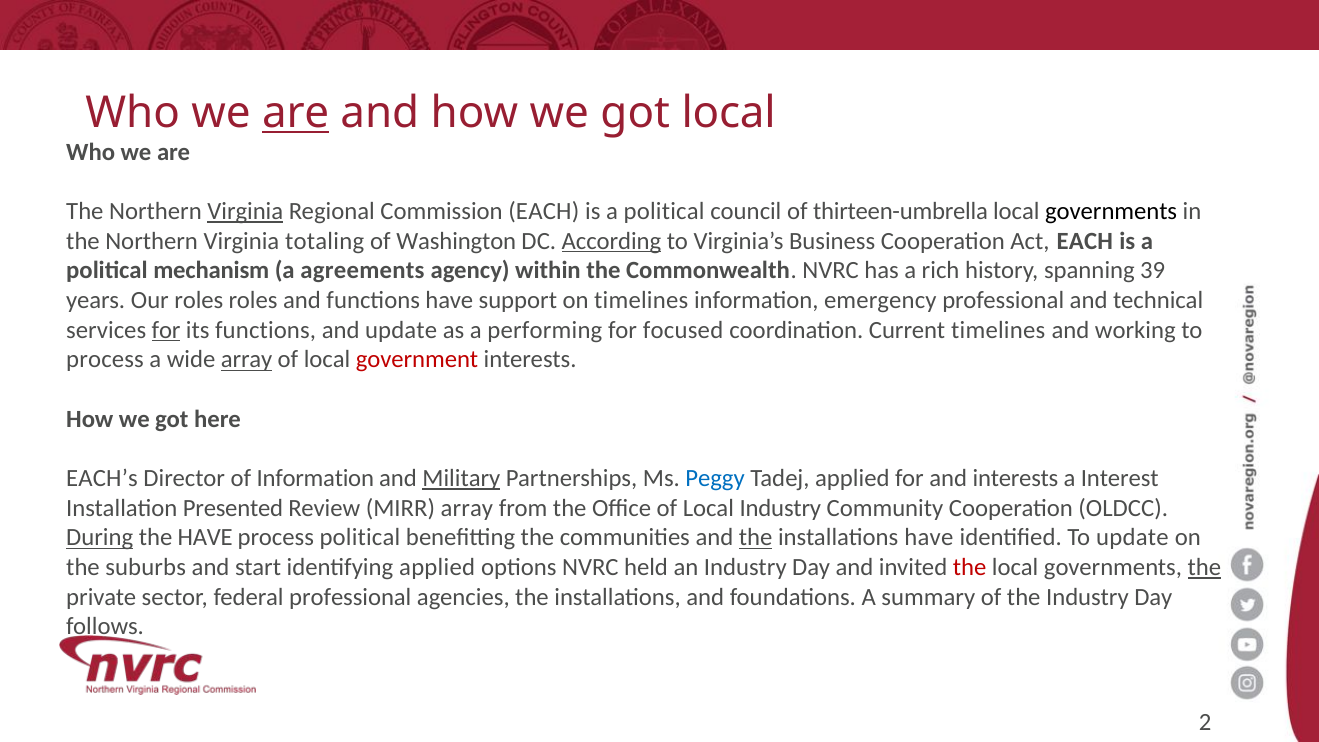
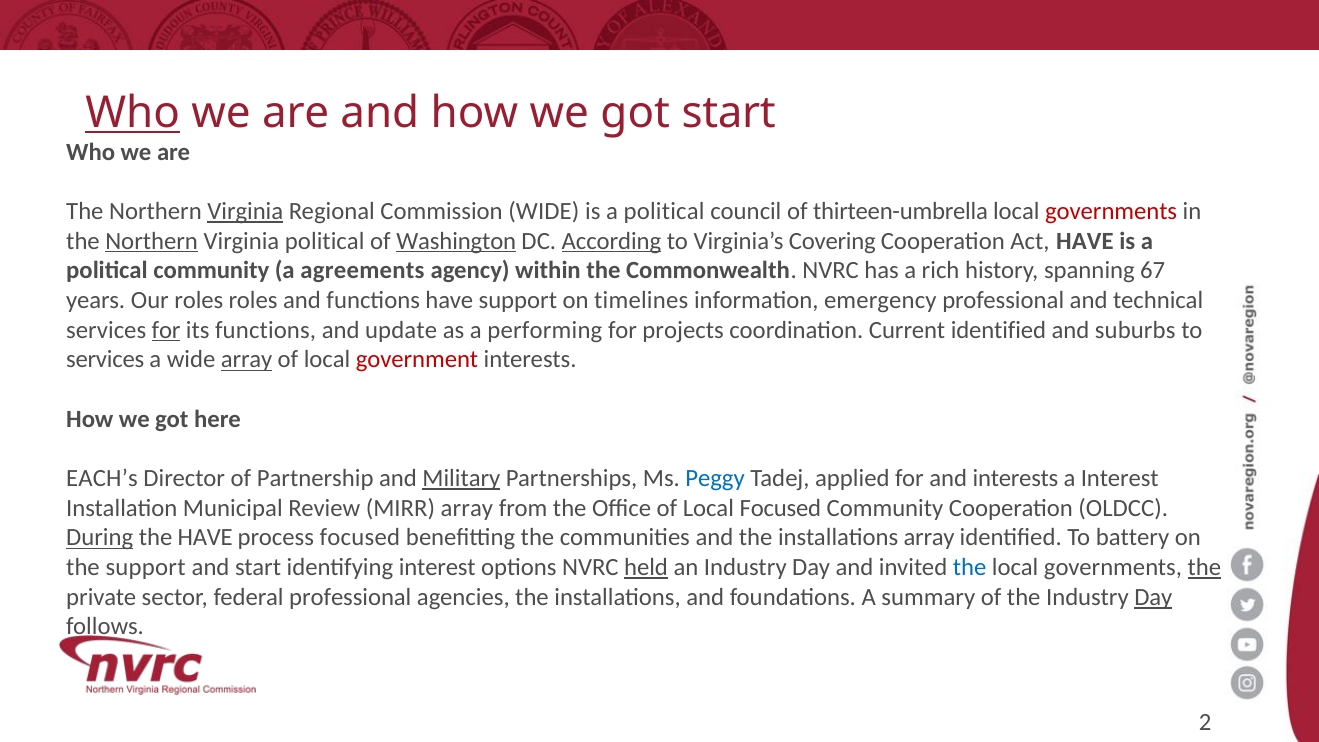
Who underline: none -> present (133, 113)
are underline: present -> none (296, 113)
got local: local -> start (729, 113)
Commission EACH: EACH -> WIDE (544, 211)
governments colour: black -> red (1111, 211)
Northern underline: none -> present (152, 241)
Virginia totaling: totaling -> political (325, 241)
Washington underline: none -> present (456, 241)
Business: Business -> Covering (832, 241)
Act EACH: EACH -> HAVE (1085, 241)
political mechanism: mechanism -> community (211, 271)
39: 39 -> 67 (1153, 271)
focused: focused -> projects (683, 330)
Current timelines: timelines -> identified (998, 330)
working: working -> suburbs (1135, 330)
process: process -> services (105, 360)
of Information: Information -> Partnership (315, 478)
Presented: Presented -> Municipal (233, 508)
Local Industry: Industry -> Focused (780, 508)
process political: political -> focused (360, 538)
the underline: present -> none (756, 538)
installations have: have -> array (929, 538)
To update: update -> battery (1132, 538)
the suburbs: suburbs -> support (146, 567)
identifying applied: applied -> interest (437, 567)
held underline: none -> present (646, 567)
the colour: red -> blue (970, 567)
Day underline: none -> present (1153, 597)
